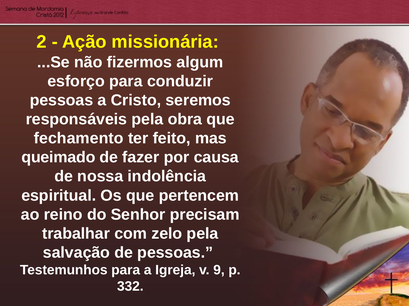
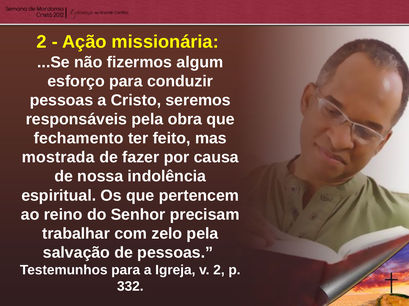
queimado: queimado -> mostrada (58, 158)
v 9: 9 -> 2 (219, 271)
